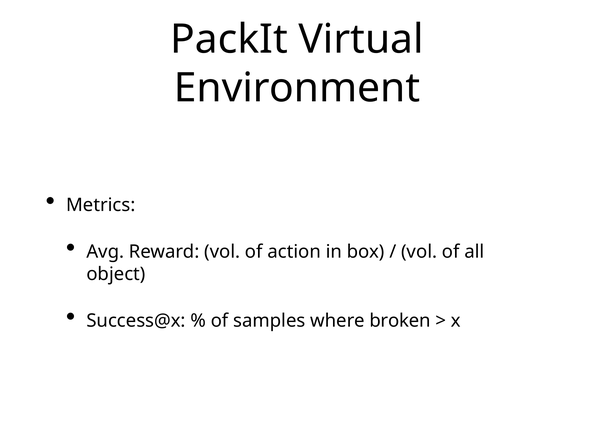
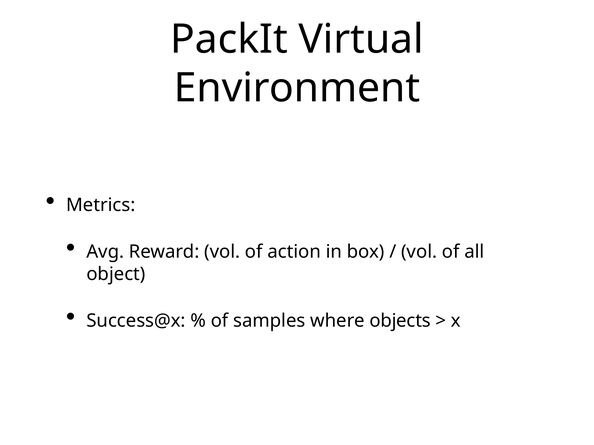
broken: broken -> objects (400, 321)
